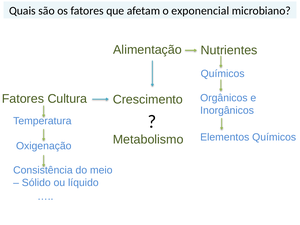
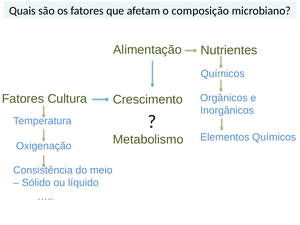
exponencial: exponencial -> composição (200, 11)
